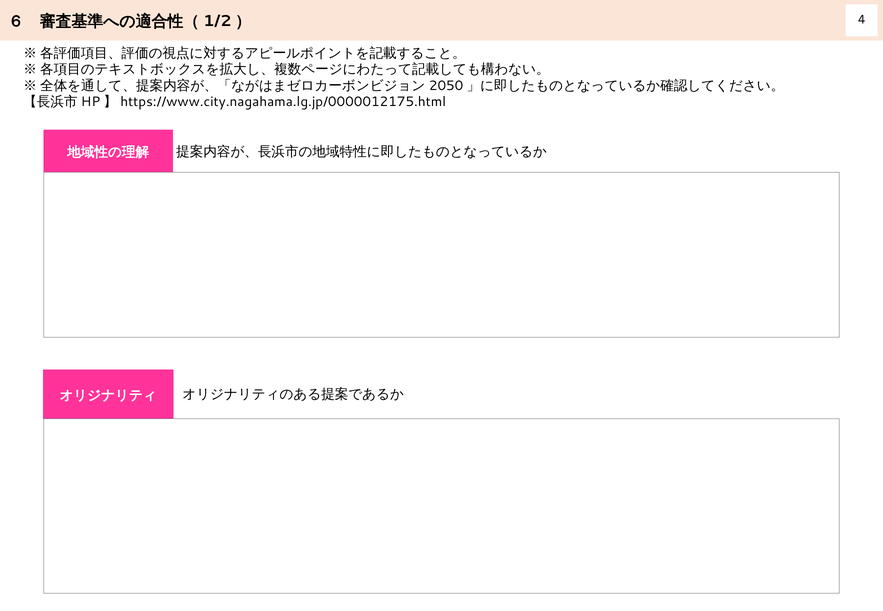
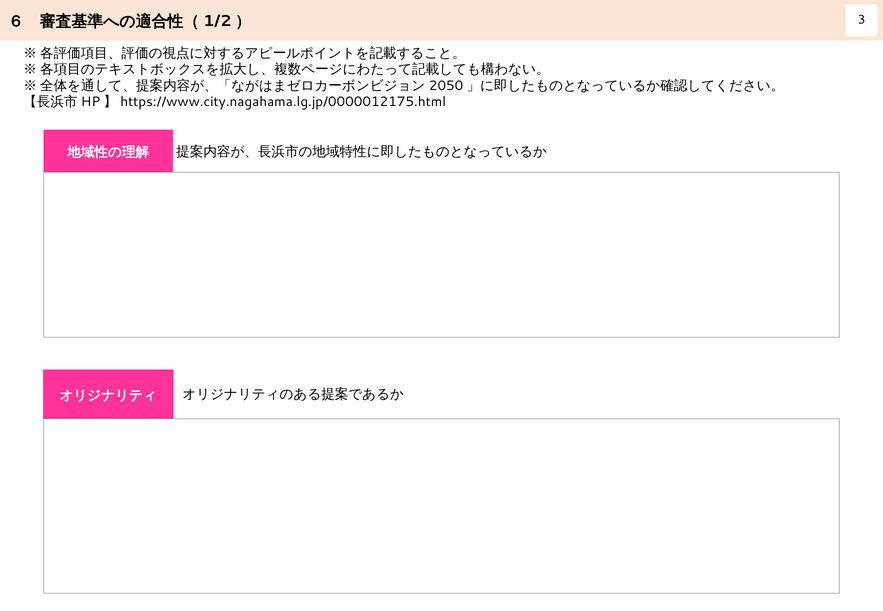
4: 4 -> 3 (862, 20)
